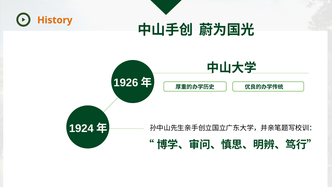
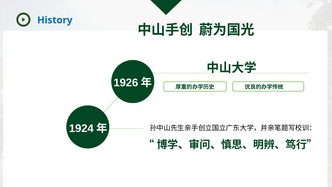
History colour: orange -> blue (55, 20)
